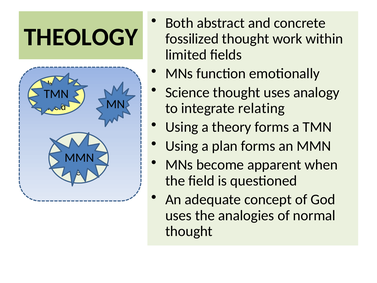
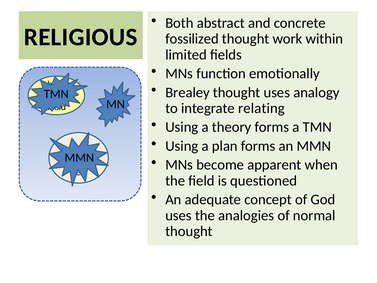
THEOLOGY: THEOLOGY -> RELIGIOUS (81, 37)
Science: Science -> Brealey (187, 92)
